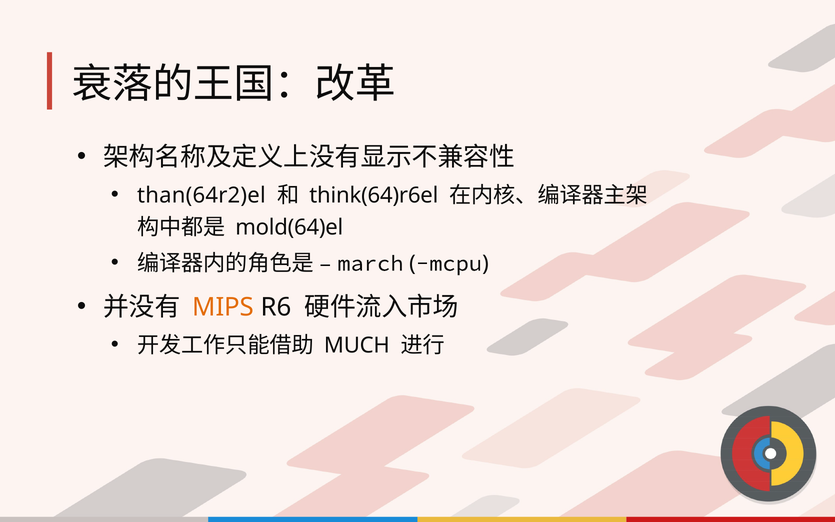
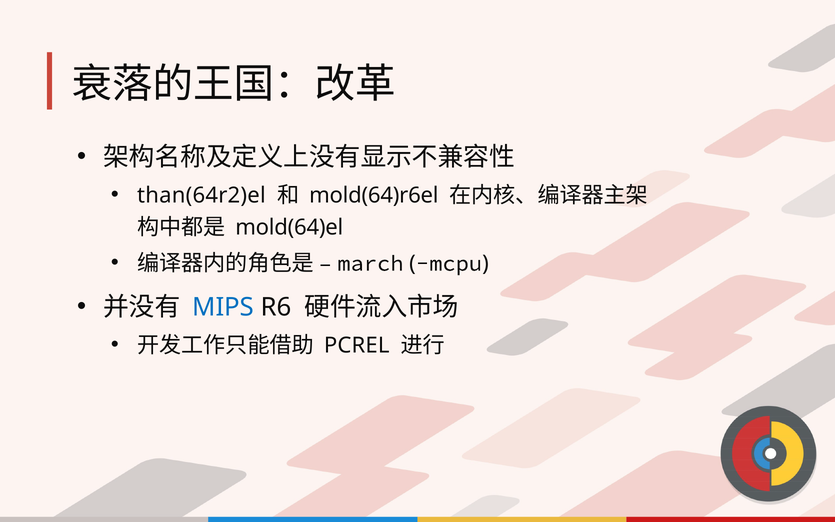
think(64)r6el: think(64)r6el -> mold(64)r6el (374, 195)
MIPS colour: orange -> blue (223, 307)
MUCH: MUCH -> PCREL (357, 345)
